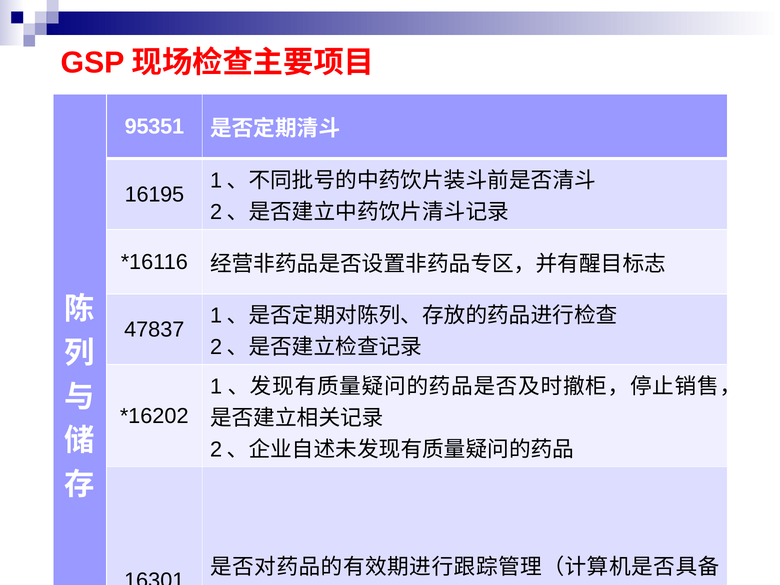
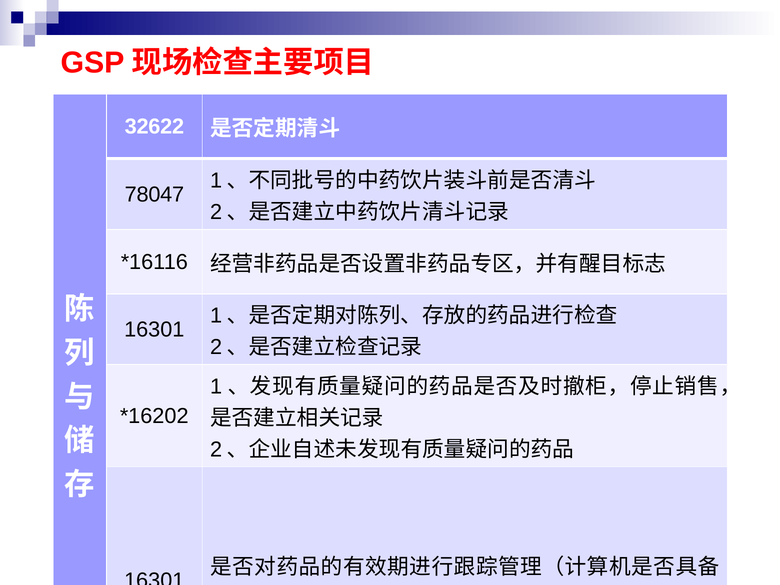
95351: 95351 -> 32622 (154, 127)
16195: 16195 -> 78047 (154, 194)
47837: 47837 -> 16301 (154, 330)
